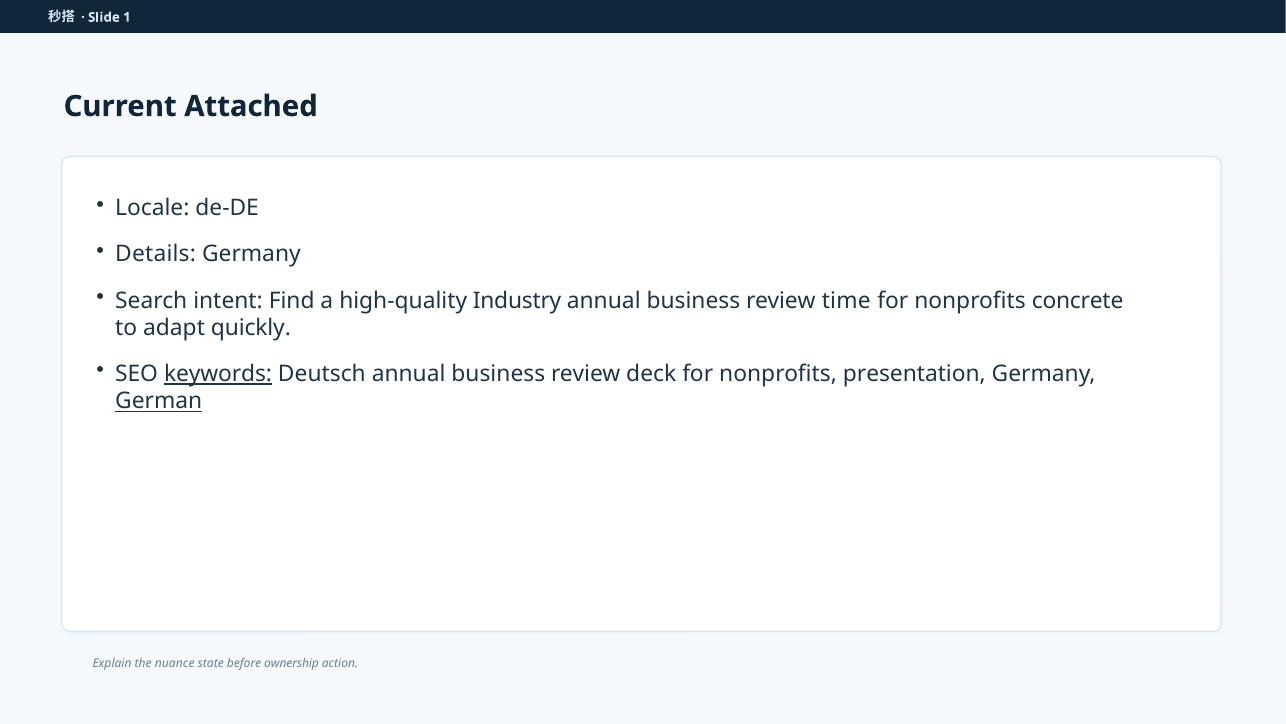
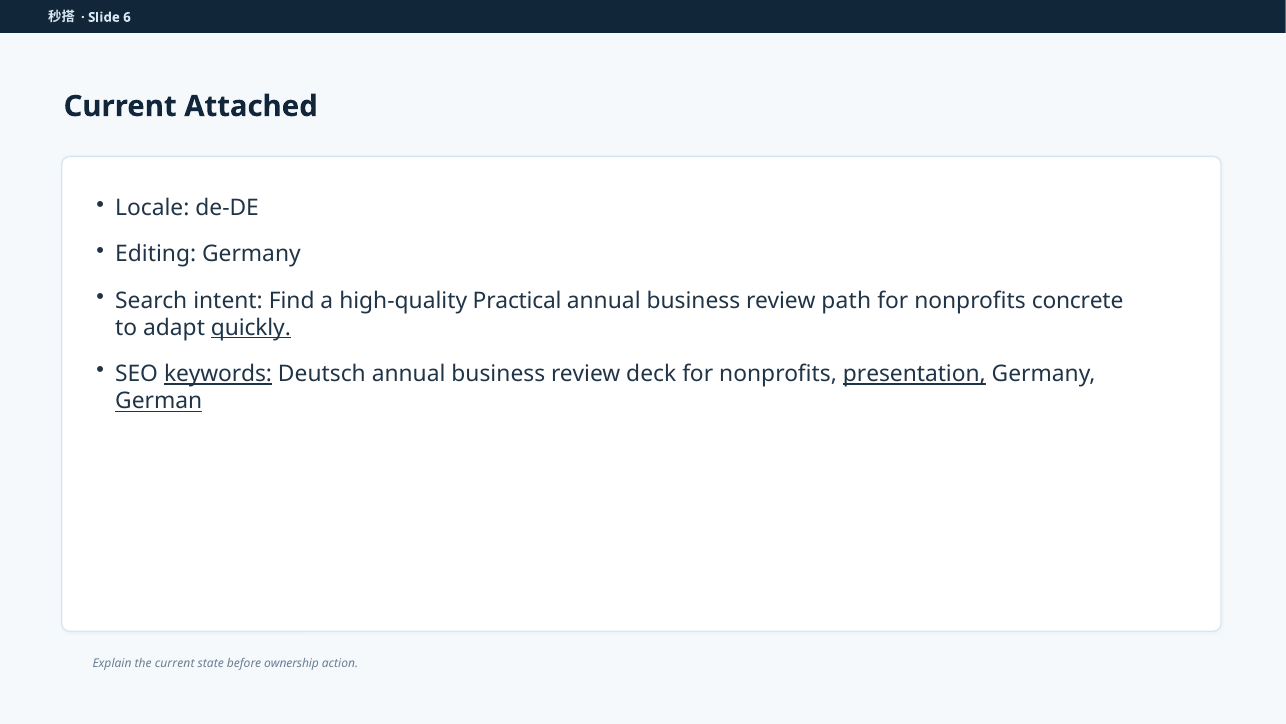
1: 1 -> 6 (127, 17)
Details: Details -> Editing (156, 254)
Industry: Industry -> Practical (517, 300)
time: time -> path (846, 300)
quickly underline: none -> present (251, 328)
presentation underline: none -> present (914, 374)
the nuance: nuance -> current (175, 662)
